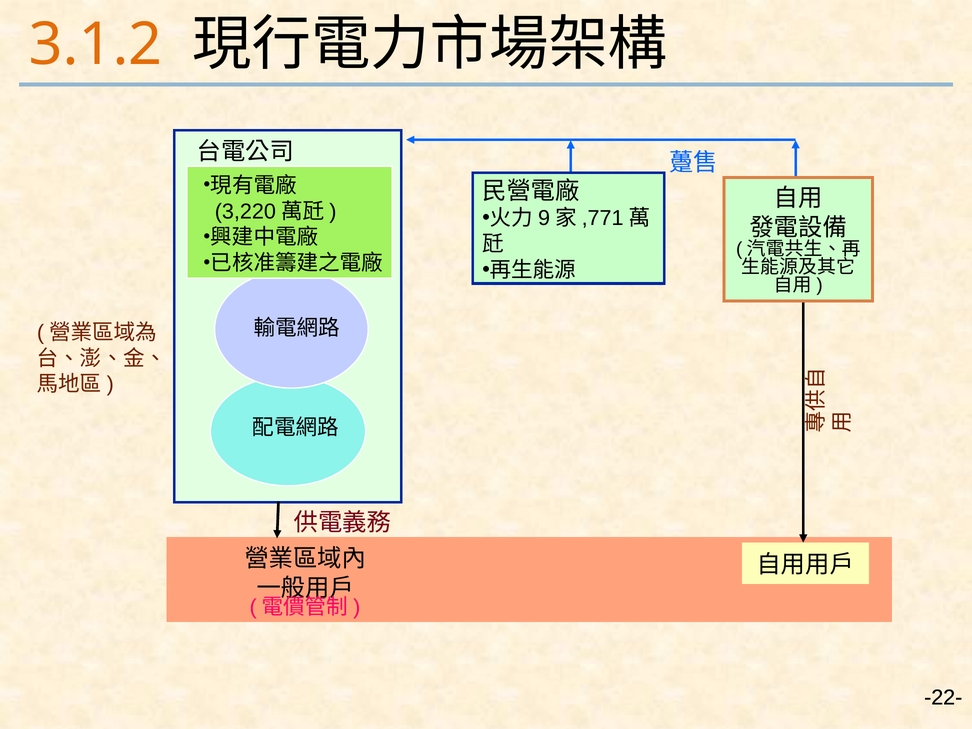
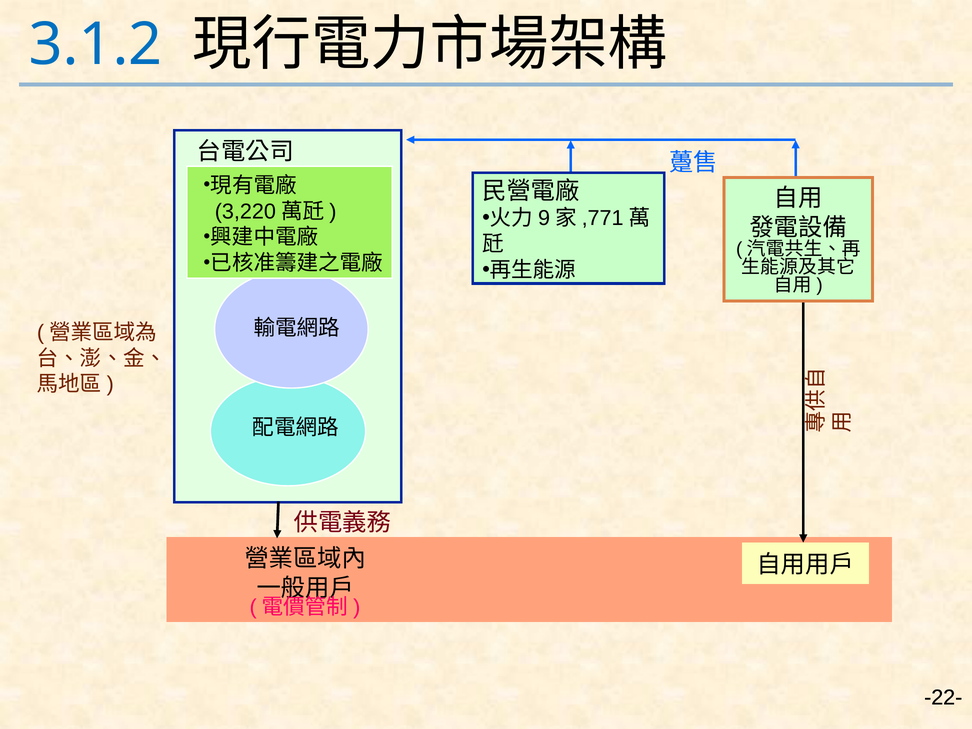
3.1.2 colour: orange -> blue (96, 45)
